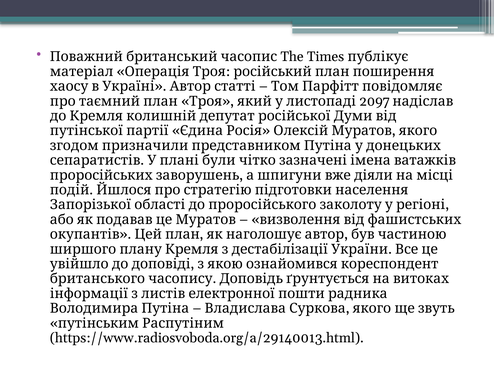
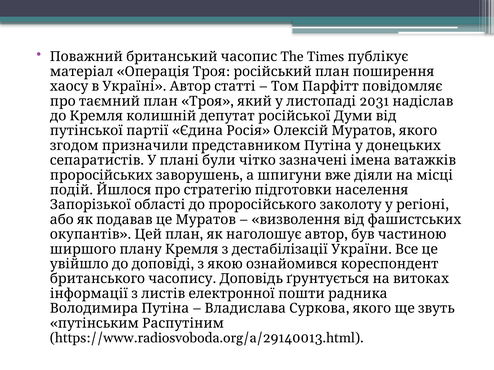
2097: 2097 -> 2031 (374, 101)
